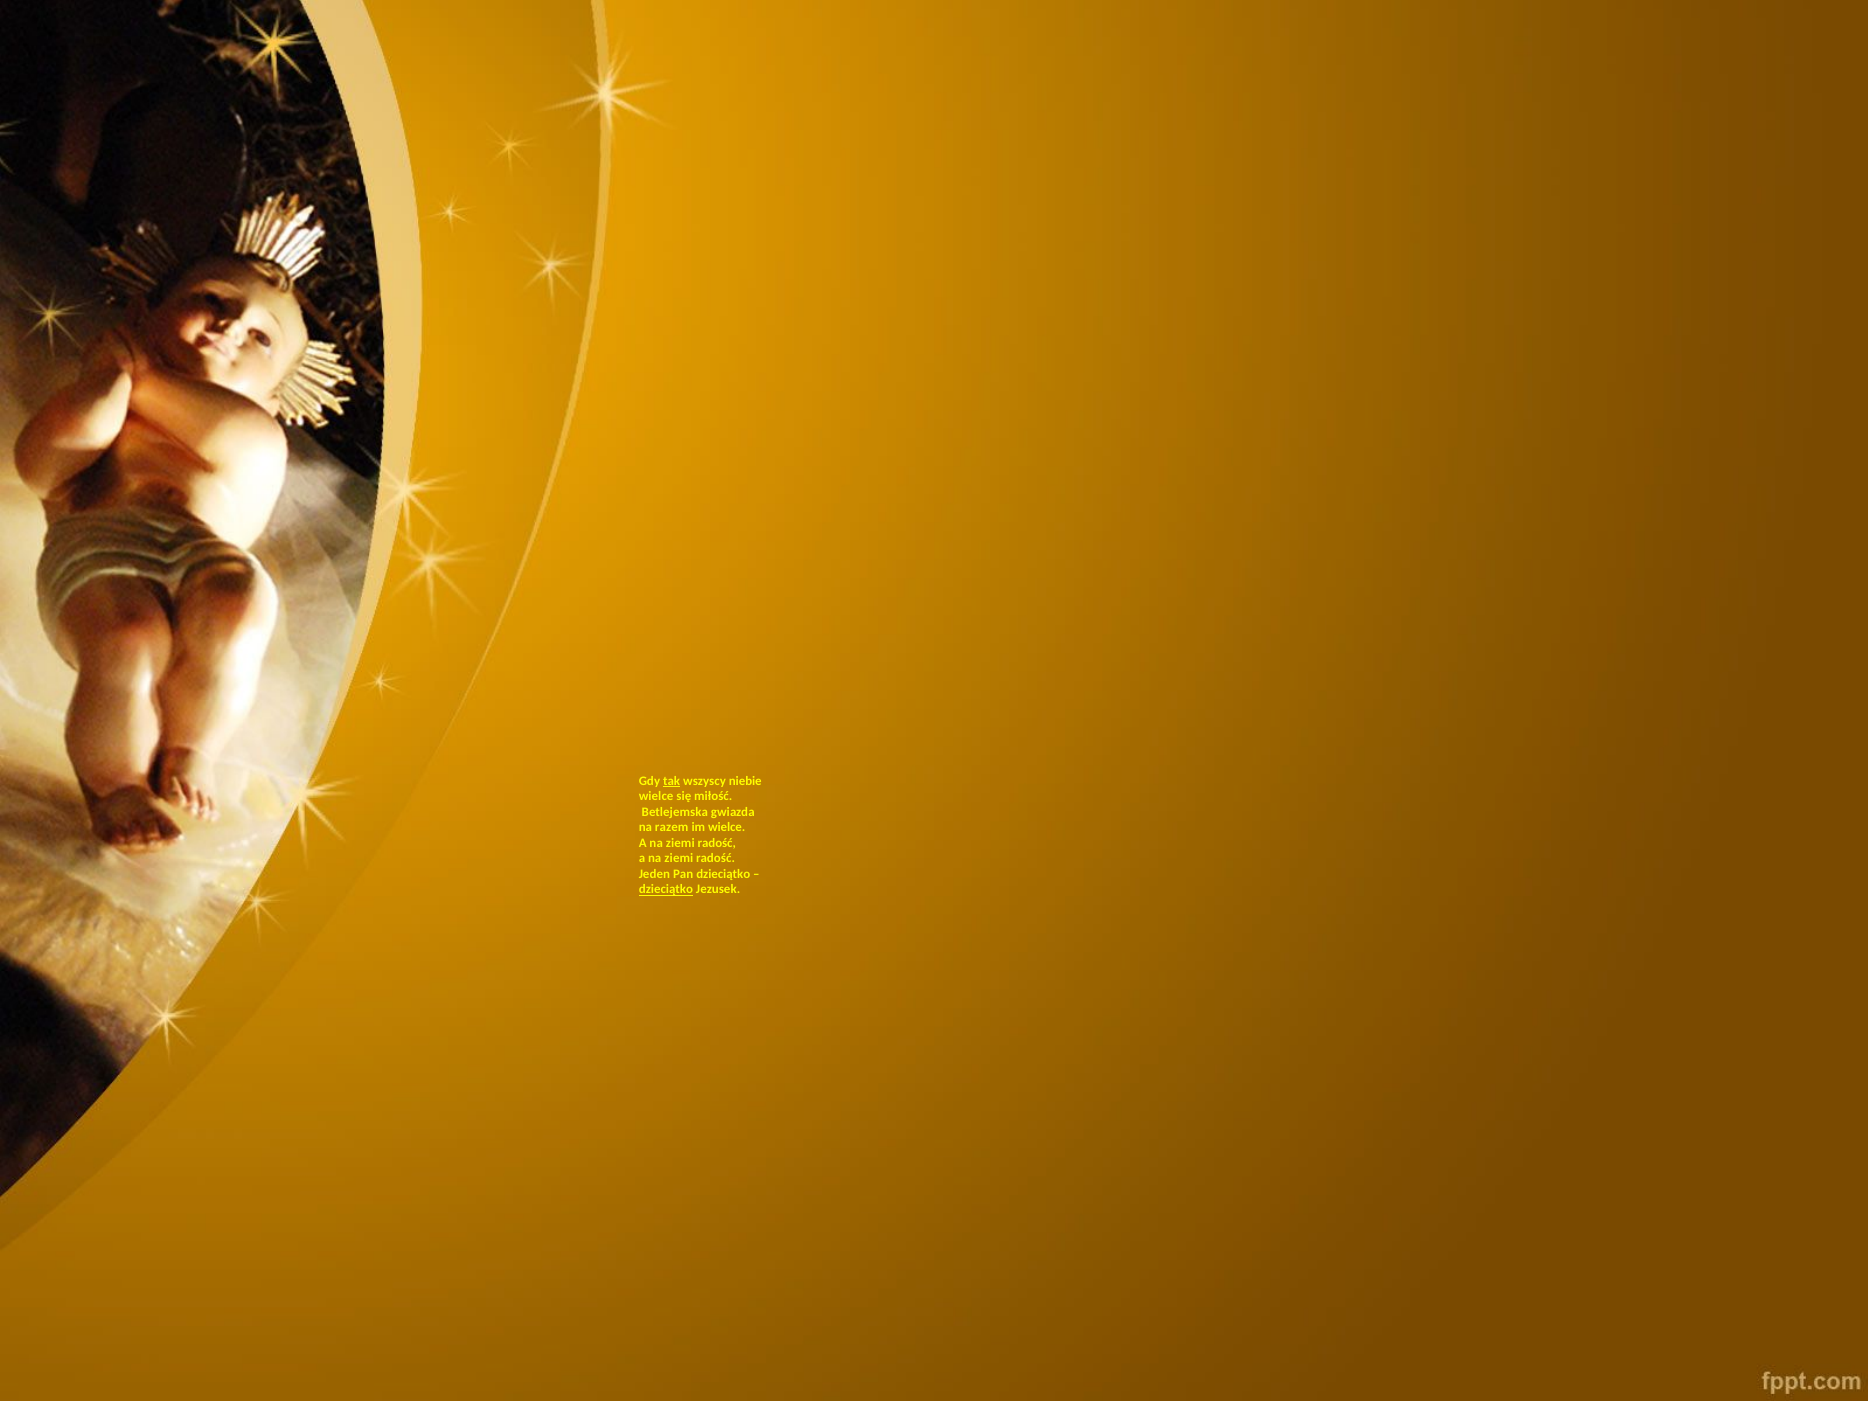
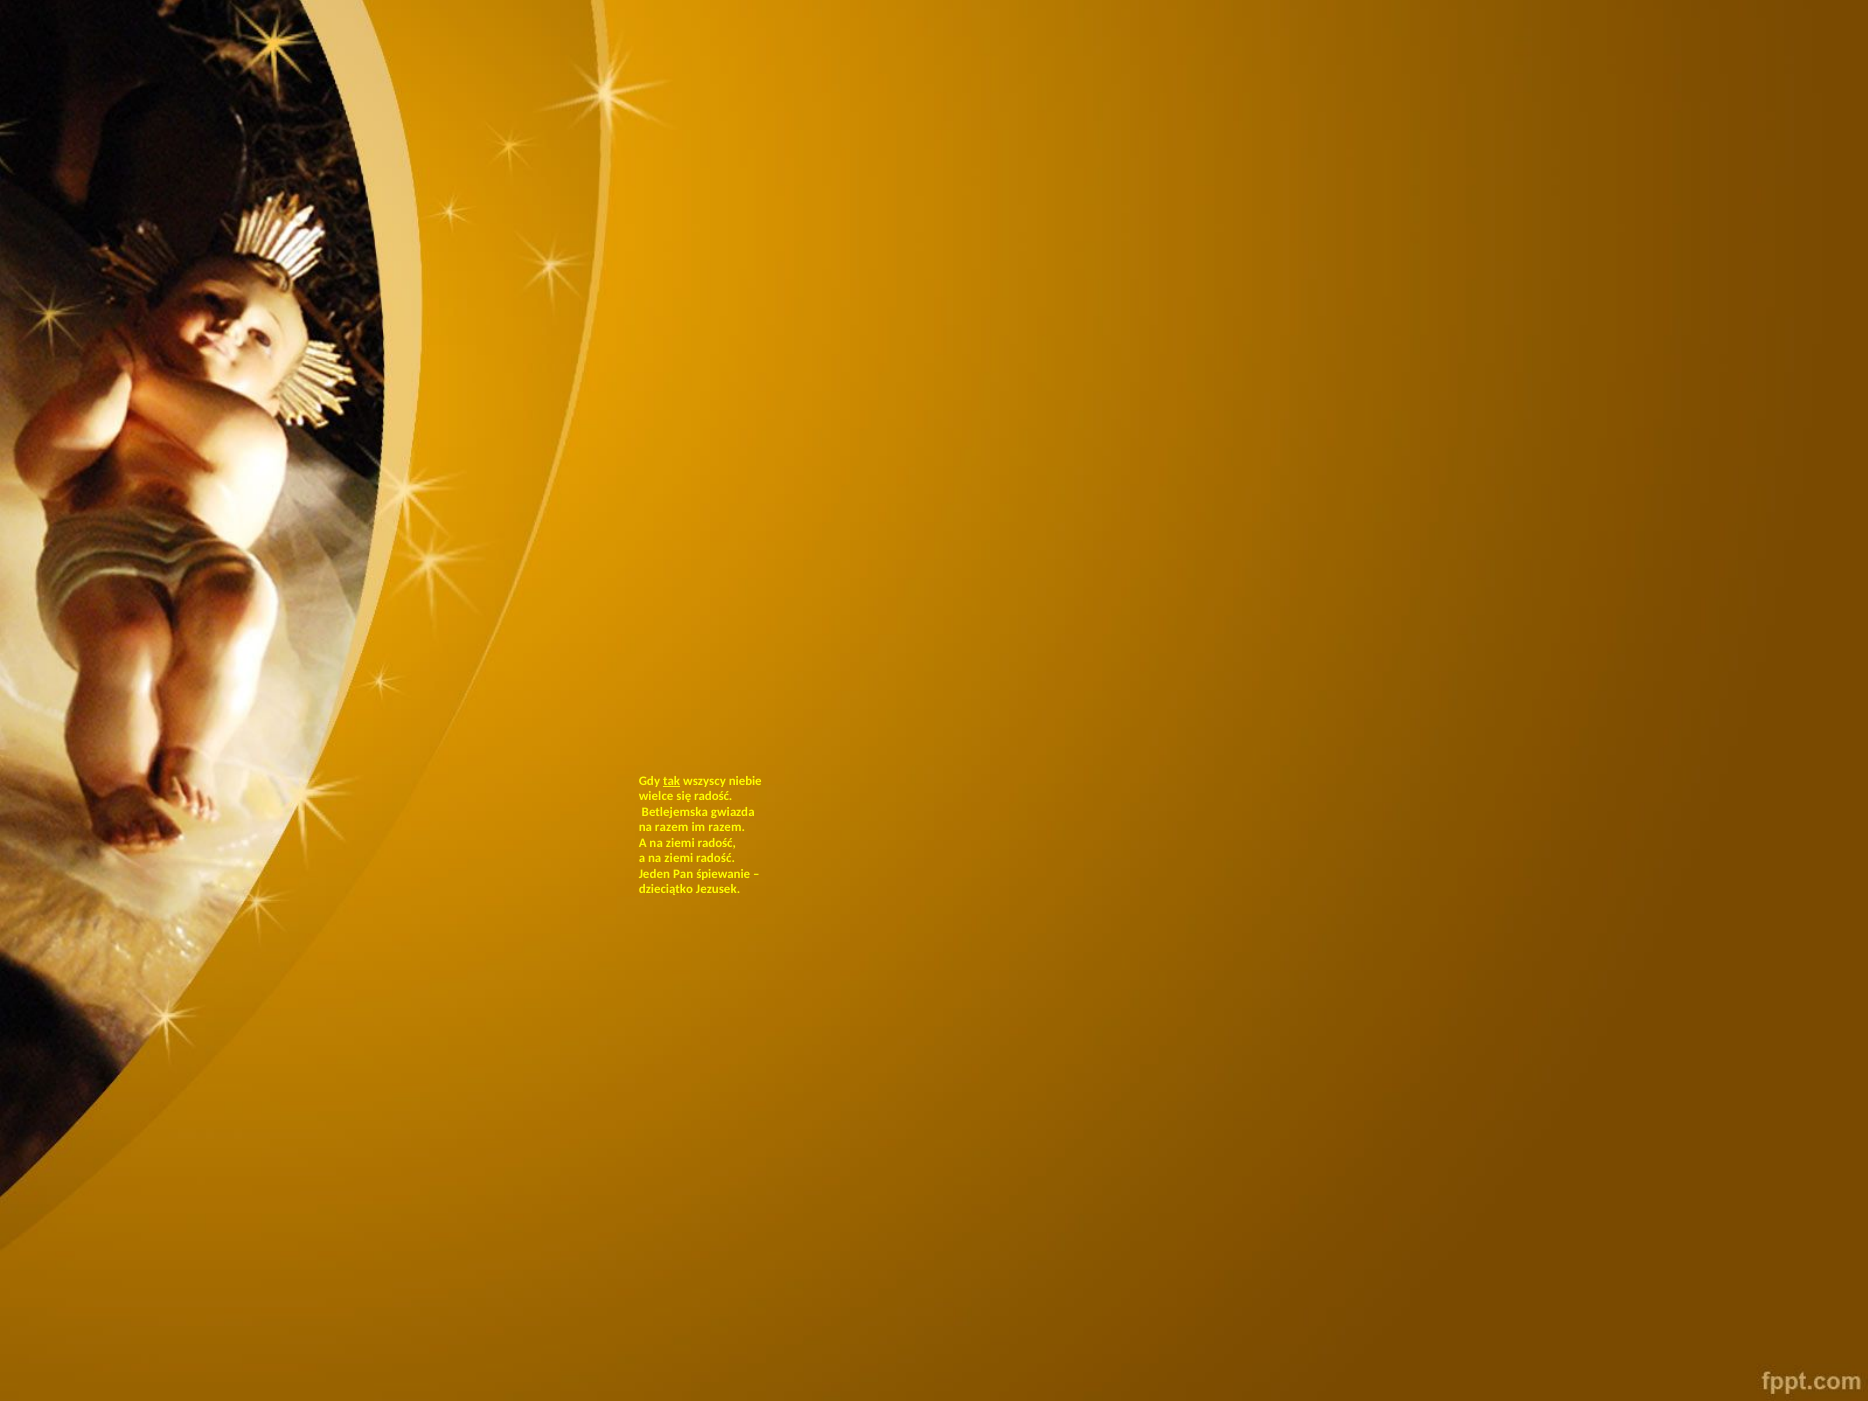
się miłość: miłość -> radość (713, 796)
im wielce: wielce -> razem (727, 827)
Pan dzieciątko: dzieciątko -> śpiewanie (723, 874)
dzieciątko underline: present -> none (666, 889)
